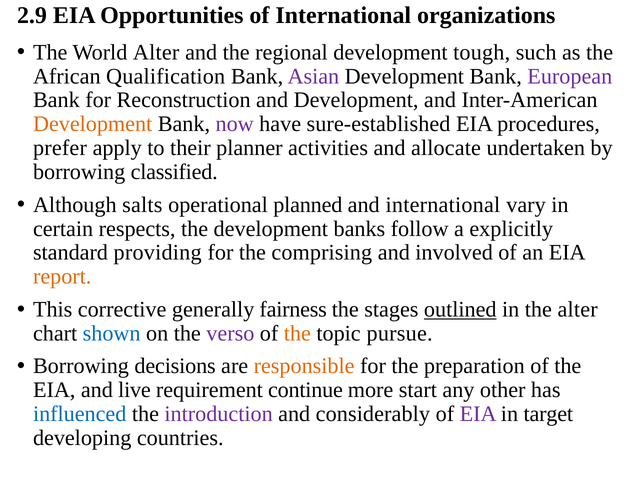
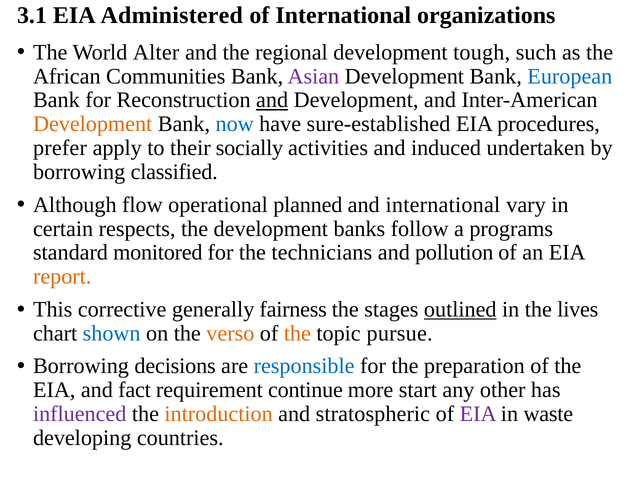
2.9: 2.9 -> 3.1 (32, 15)
Opportunities: Opportunities -> Administered (172, 15)
Qualification: Qualification -> Communities (166, 76)
European colour: purple -> blue (570, 76)
and underline: none -> present (272, 100)
now colour: purple -> blue (235, 124)
planner: planner -> socially (250, 148)
allocate: allocate -> induced (446, 148)
salts: salts -> flow (142, 205)
explicitly: explicitly -> programs (511, 229)
providing: providing -> monitored (158, 253)
comprising: comprising -> technicians (322, 253)
involved: involved -> pollution (454, 253)
the alter: alter -> lives (578, 310)
verso colour: purple -> orange (230, 334)
responsible colour: orange -> blue (304, 366)
live: live -> fact (135, 390)
influenced colour: blue -> purple (80, 414)
introduction colour: purple -> orange (219, 414)
considerably: considerably -> stratospheric (373, 414)
target: target -> waste (548, 414)
